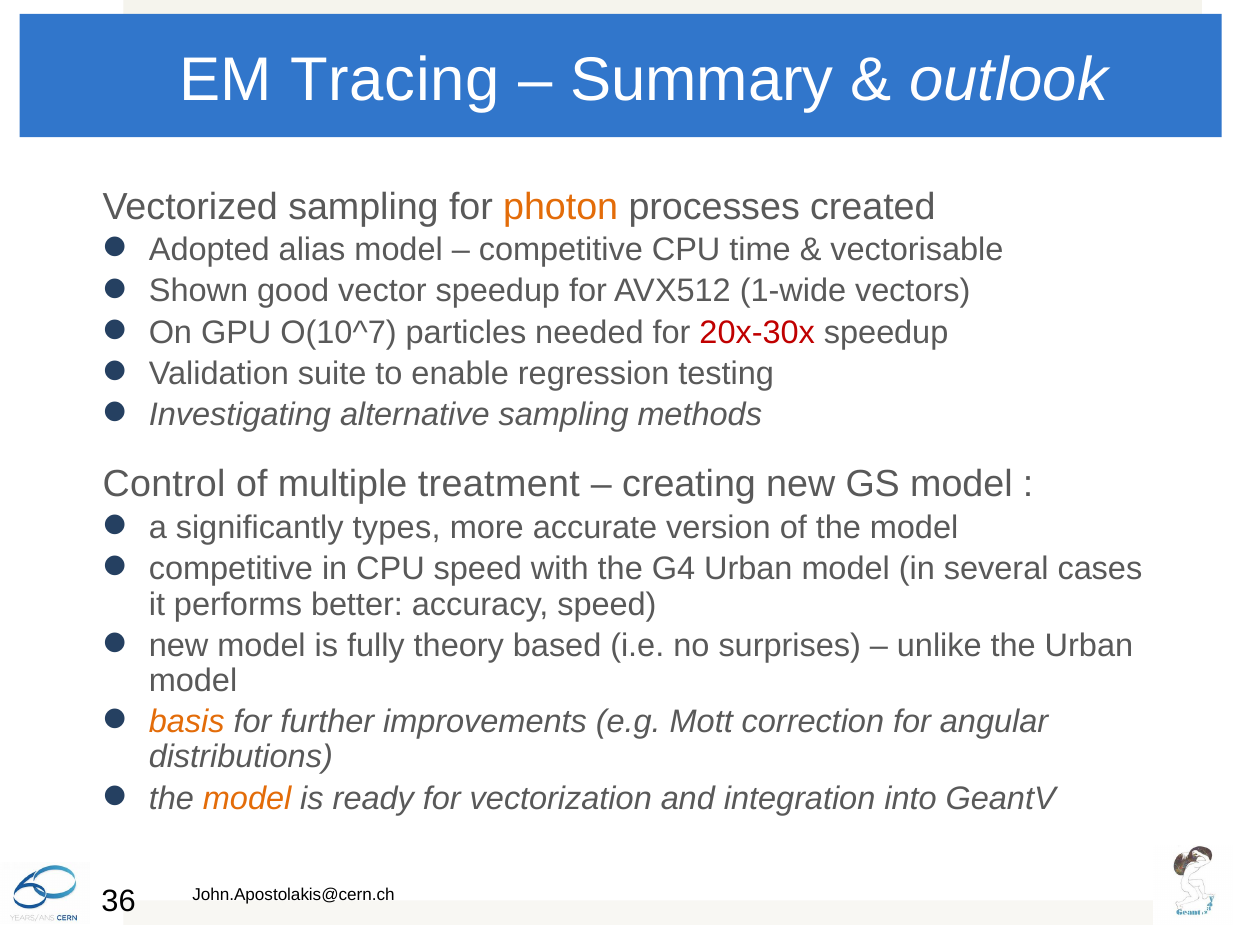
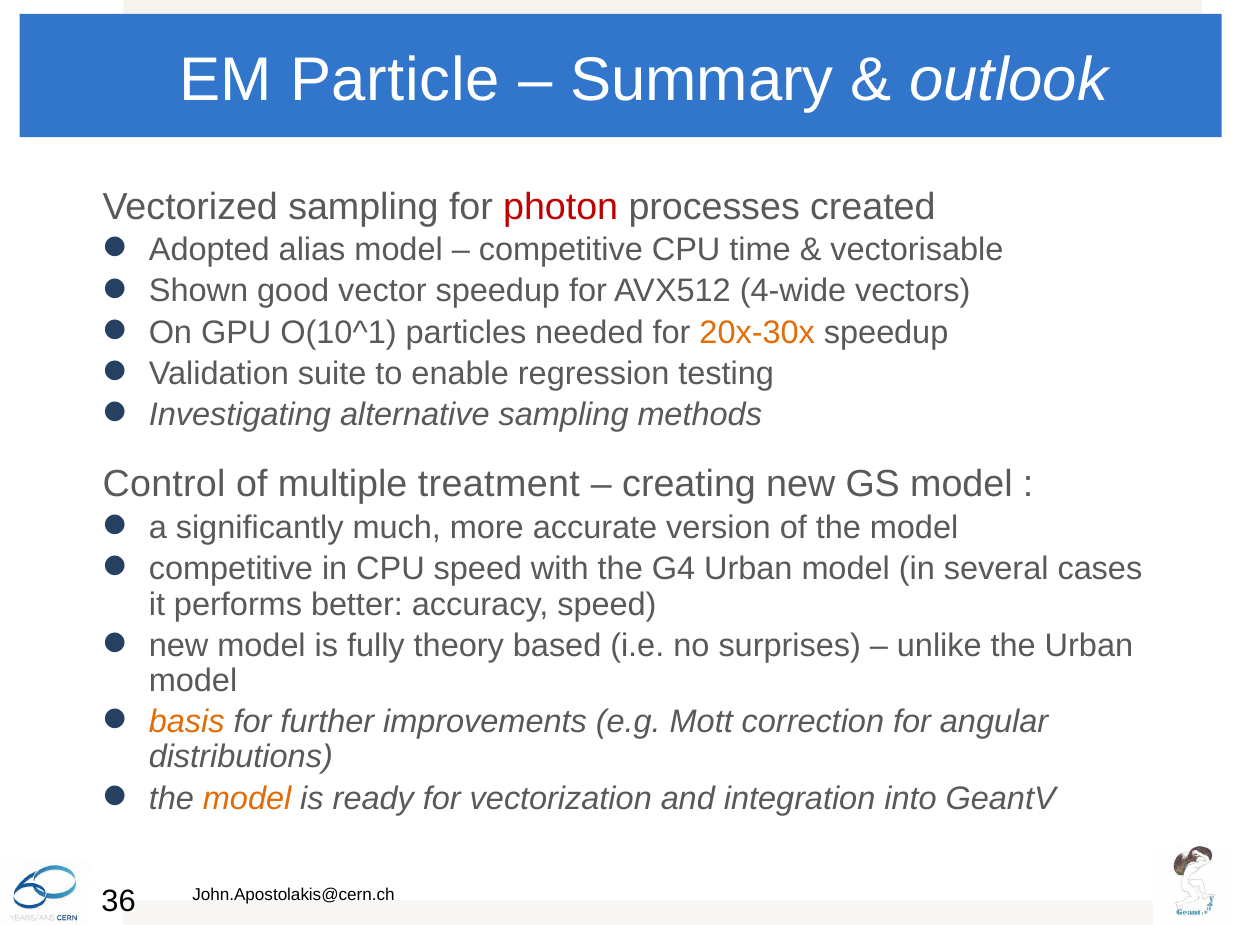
Tracing: Tracing -> Particle (395, 80)
photon colour: orange -> red (561, 207)
1-wide: 1-wide -> 4-wide (793, 291)
O(10^7: O(10^7 -> O(10^1 (339, 332)
20x-30x colour: red -> orange (757, 332)
types: types -> much (397, 528)
